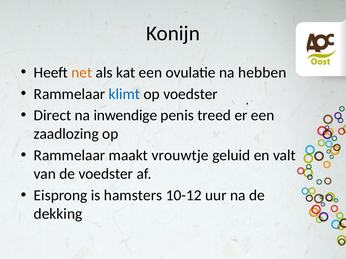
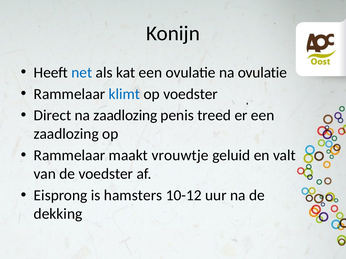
net colour: orange -> blue (82, 73)
na hebben: hebben -> ovulatie (262, 73)
na inwendige: inwendige -> zaadlozing (125, 116)
